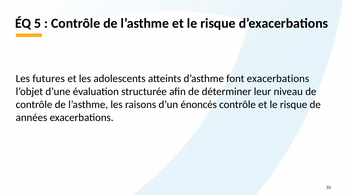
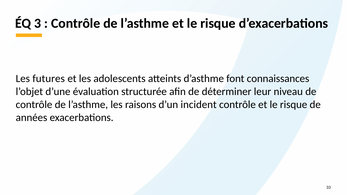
5: 5 -> 3 (38, 23)
font exacerbations: exacerbations -> connaissances (278, 79)
énoncés: énoncés -> incident (199, 105)
